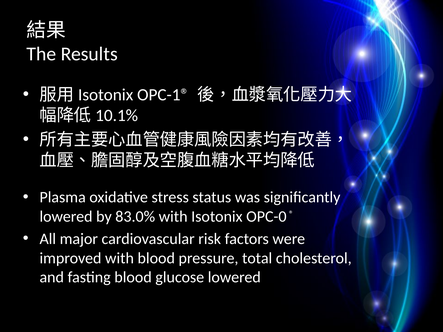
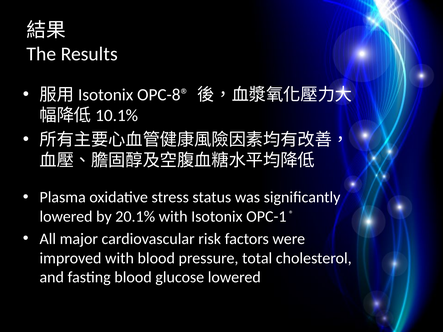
OPC-1®: OPC-1® -> OPC-8® (163, 95)
83.0%: 83.0% -> 20.1% (135, 217)
OPC-0: OPC-0 -> OPC-1 (266, 217)
